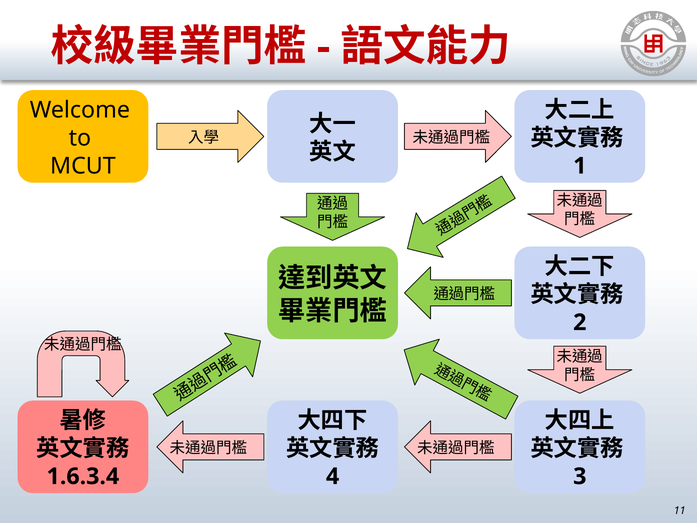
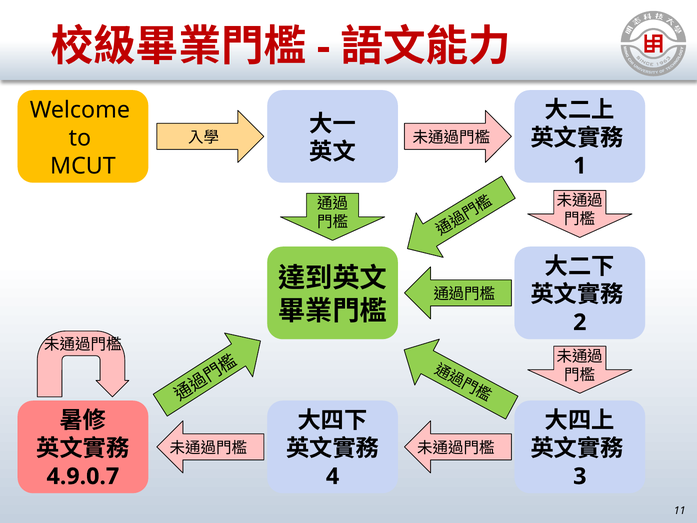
1.6.3.4: 1.6.3.4 -> 4.9.0.7 (83, 476)
